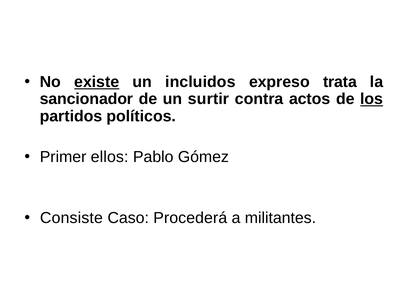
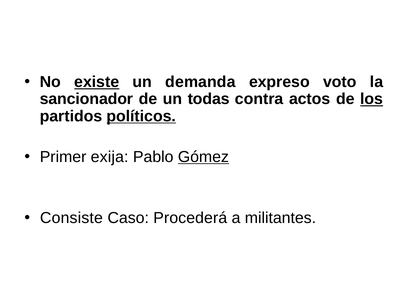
incluidos: incluidos -> demanda (200, 82)
trata: trata -> voto (340, 82)
surtir: surtir -> todas (209, 99)
políticos underline: none -> present (141, 116)
ellos: ellos -> exija (110, 157)
Gómez underline: none -> present (203, 157)
